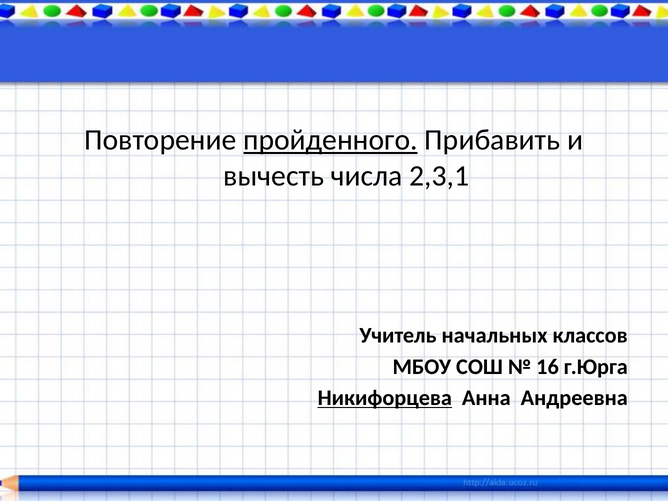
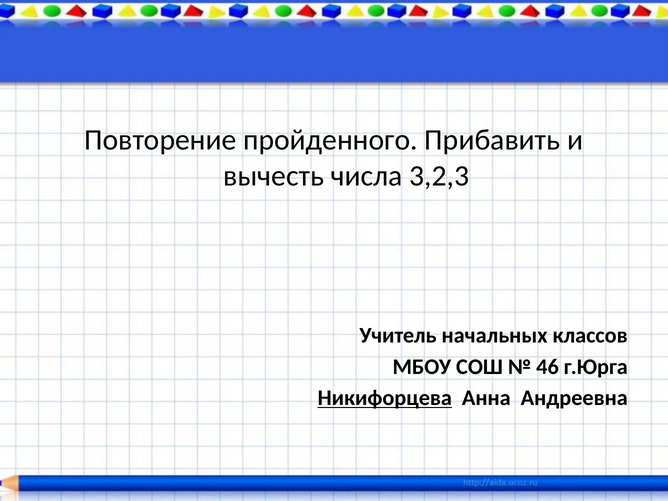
пройденного underline: present -> none (331, 140)
2,3,1: 2,3,1 -> 3,2,3 (439, 176)
16: 16 -> 46 (548, 367)
